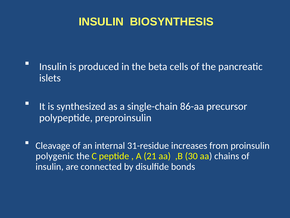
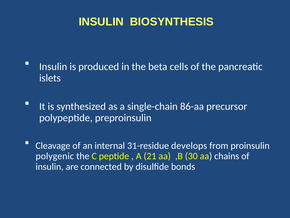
increases: increases -> develops (189, 145)
